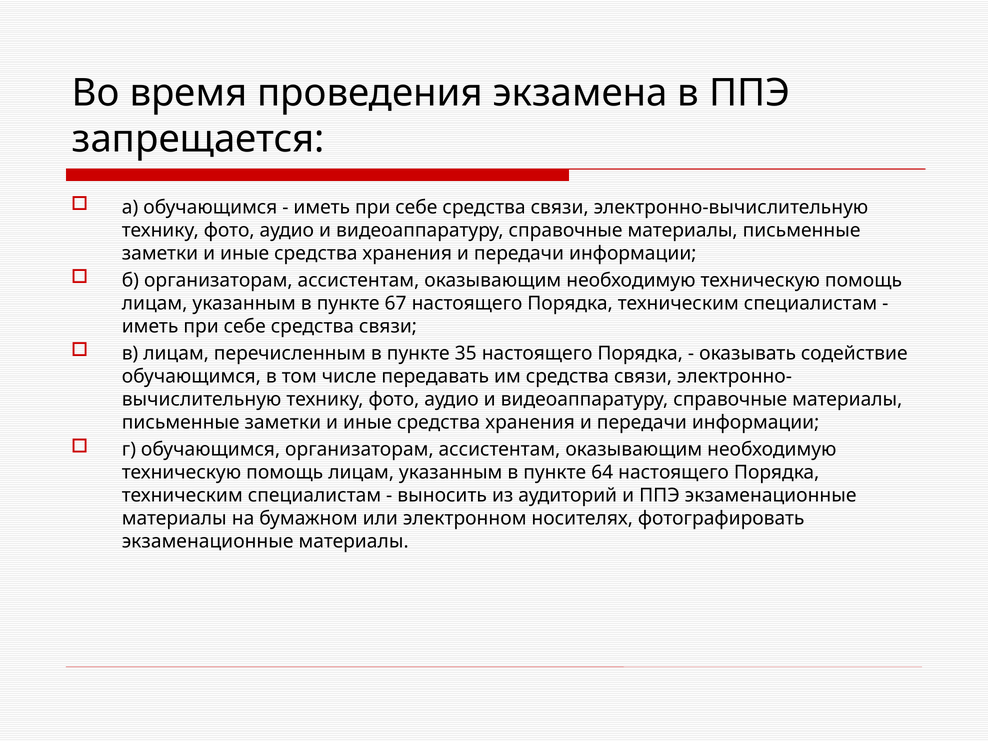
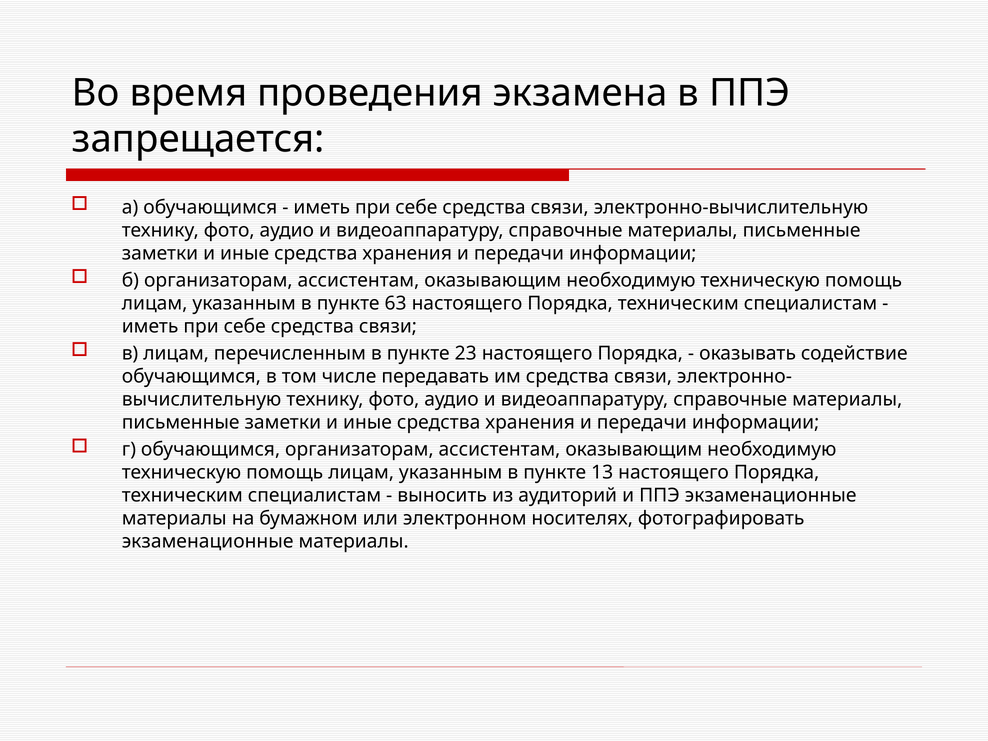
67: 67 -> 63 (396, 303)
35: 35 -> 23 (466, 353)
64: 64 -> 13 (602, 472)
